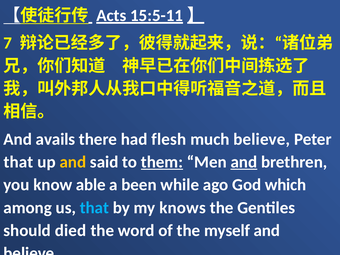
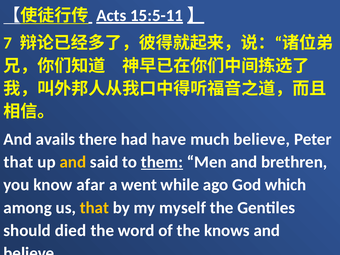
flesh: flesh -> have (169, 139)
and underline: present -> none (244, 162)
able: able -> afar (91, 185)
been: been -> went (139, 185)
that colour: light blue -> yellow (94, 208)
knows: knows -> myself (183, 208)
myself: myself -> knows (227, 231)
